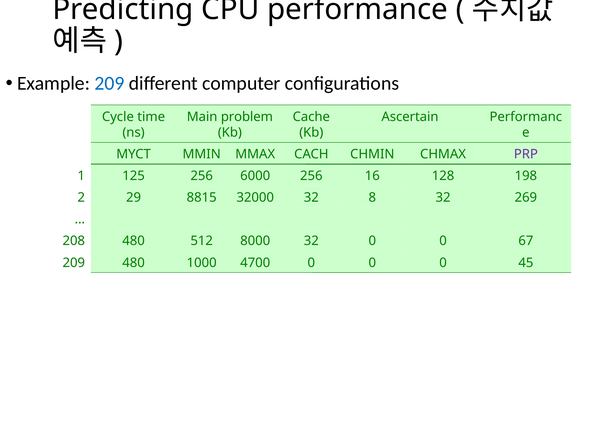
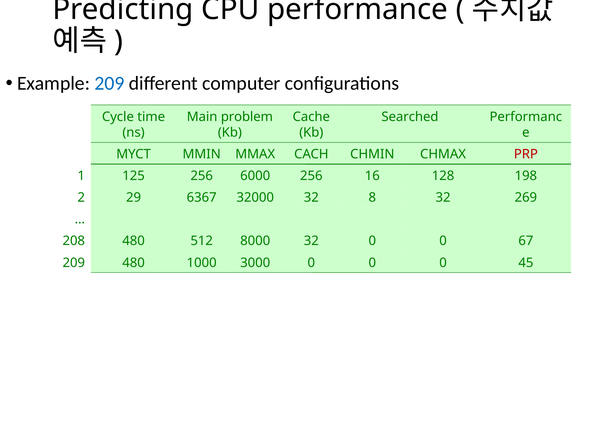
Ascertain: Ascertain -> Searched (410, 117)
PRP colour: purple -> red (526, 154)
8815: 8815 -> 6367 (202, 198)
4700: 4700 -> 3000 (255, 263)
